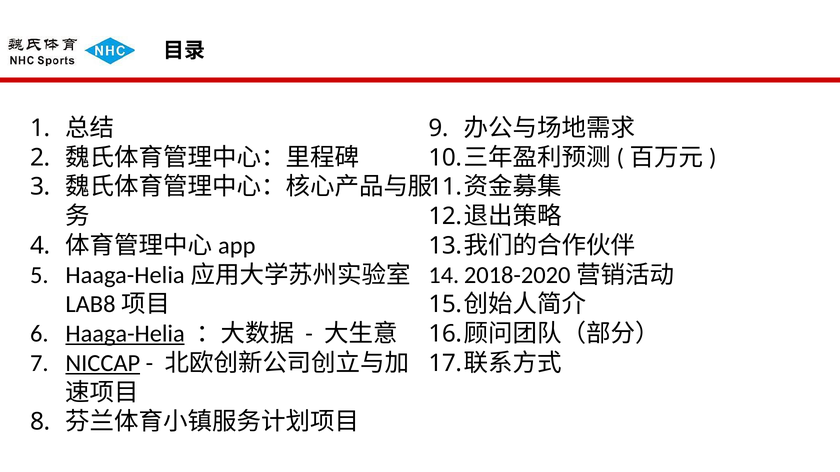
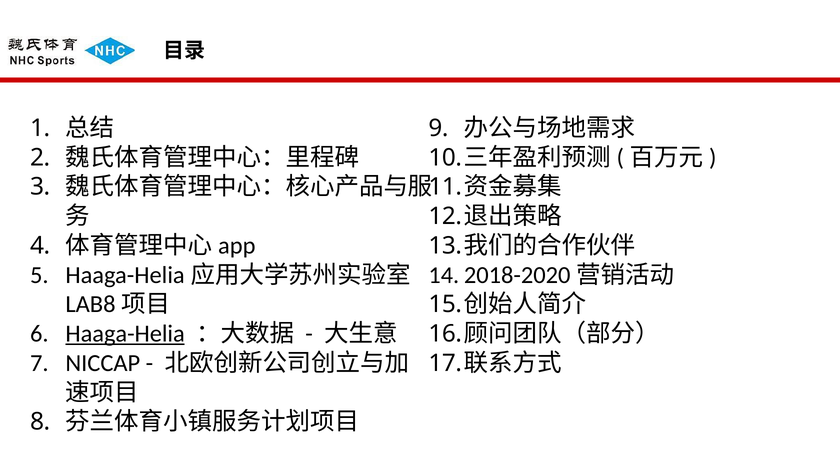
NICCAP underline: present -> none (103, 364)
